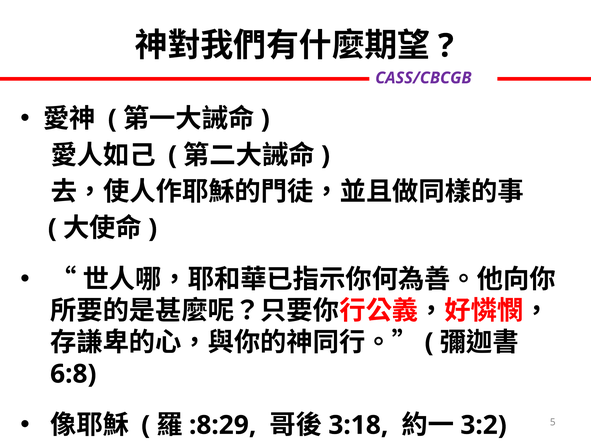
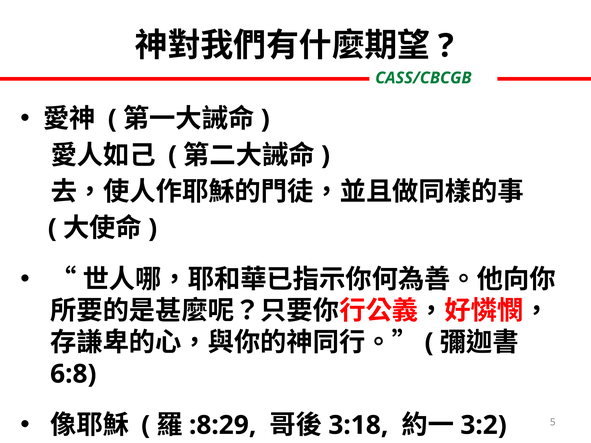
CASS/CBCGB colour: purple -> green (423, 78)
